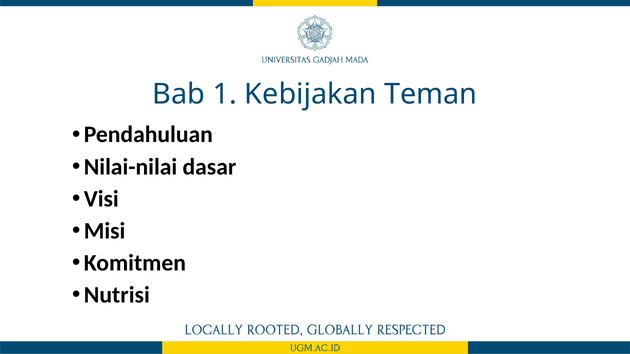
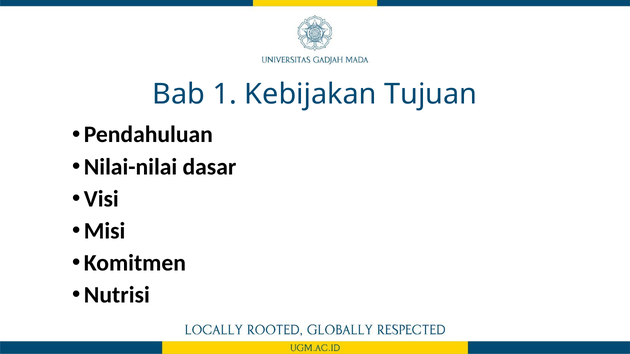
Teman: Teman -> Tujuan (431, 94)
